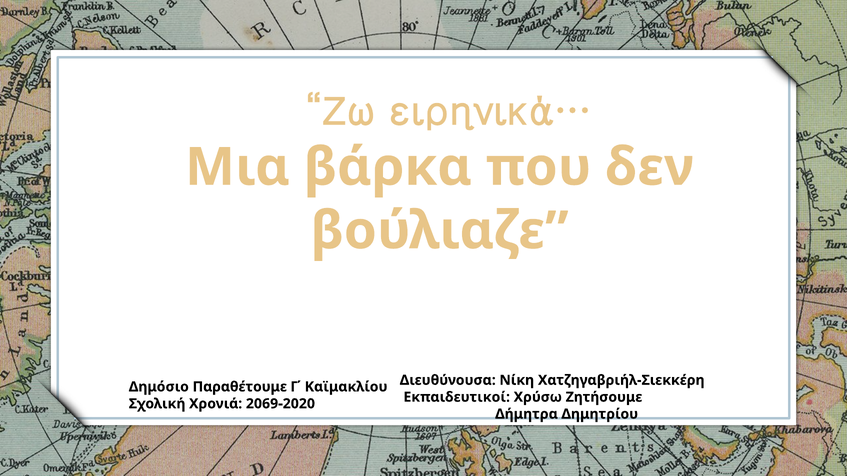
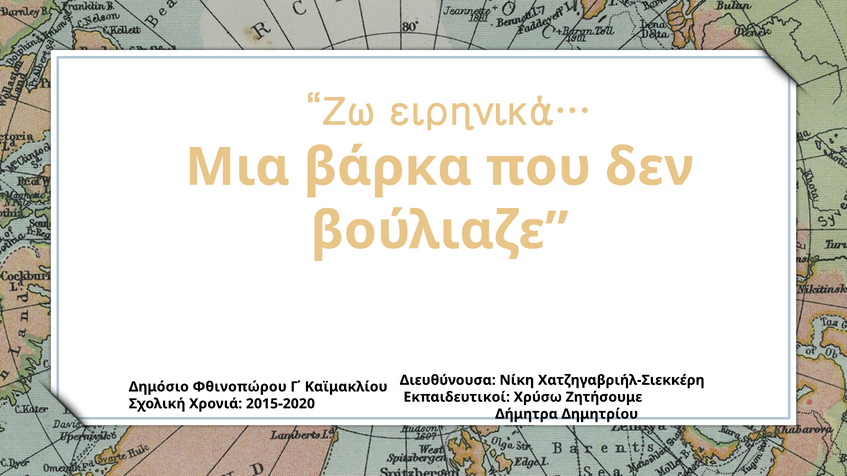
Παραθέτουμε: Παραθέτουμε -> Φθινοπώρου (240, 387)
2069-2020: 2069-2020 -> 2015-2020 (280, 404)
